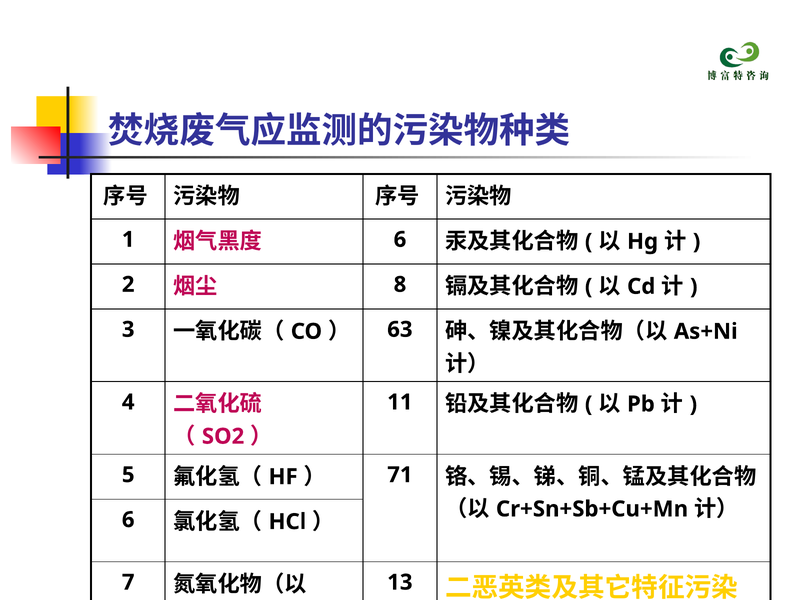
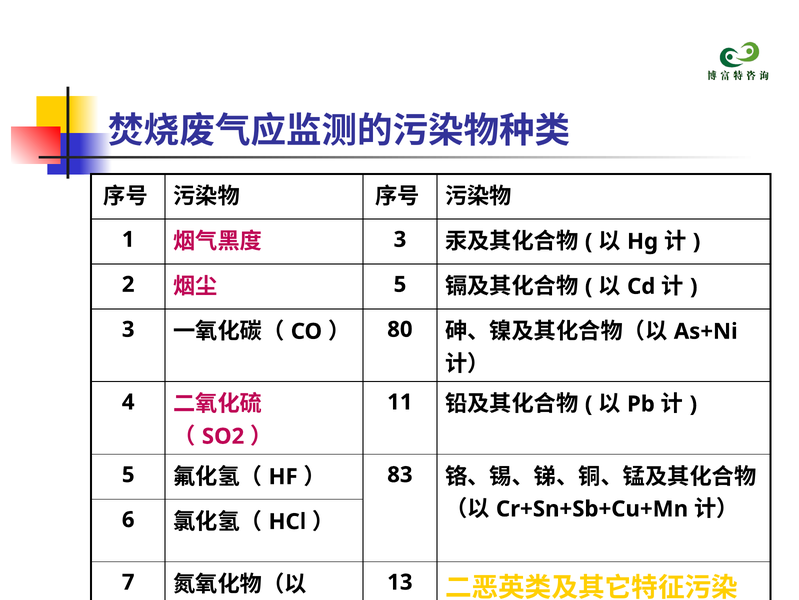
6: 6 -> 3 (400, 239)
8: 8 -> 5 (400, 284)
63: 63 -> 80 (400, 329)
71: 71 -> 83 (400, 474)
